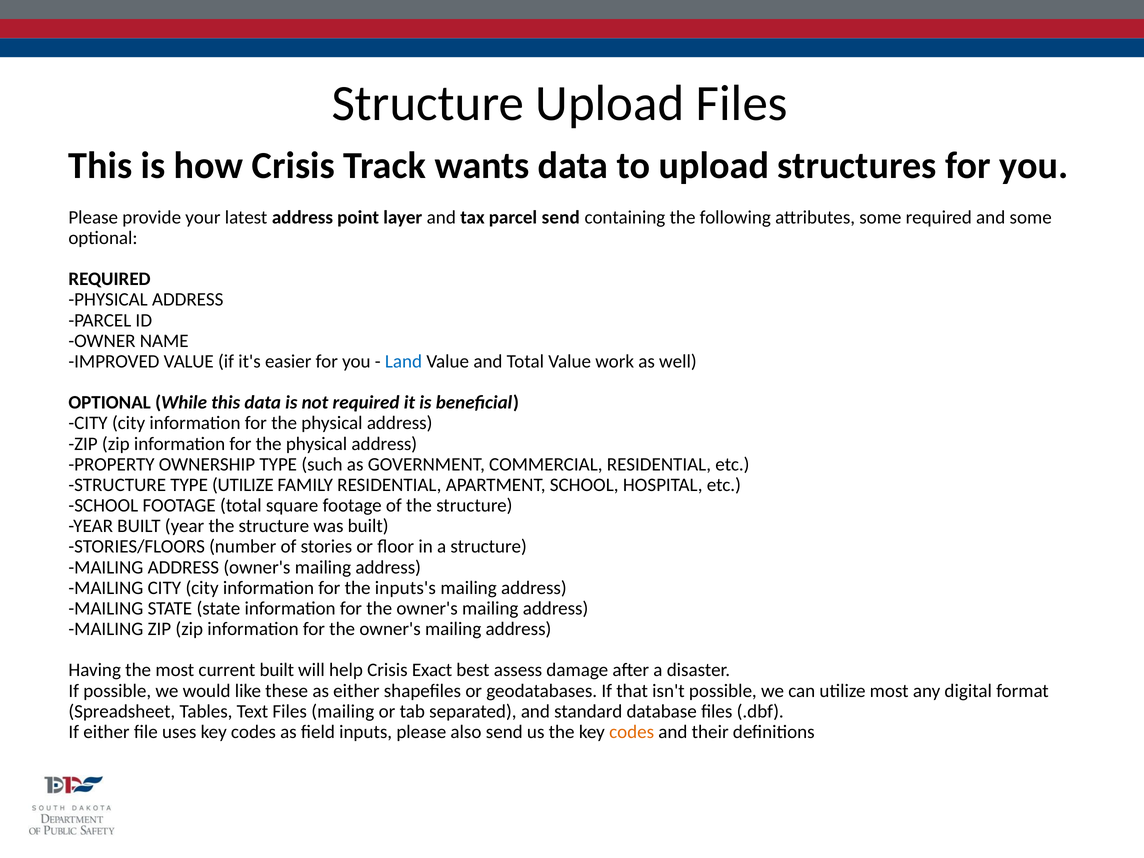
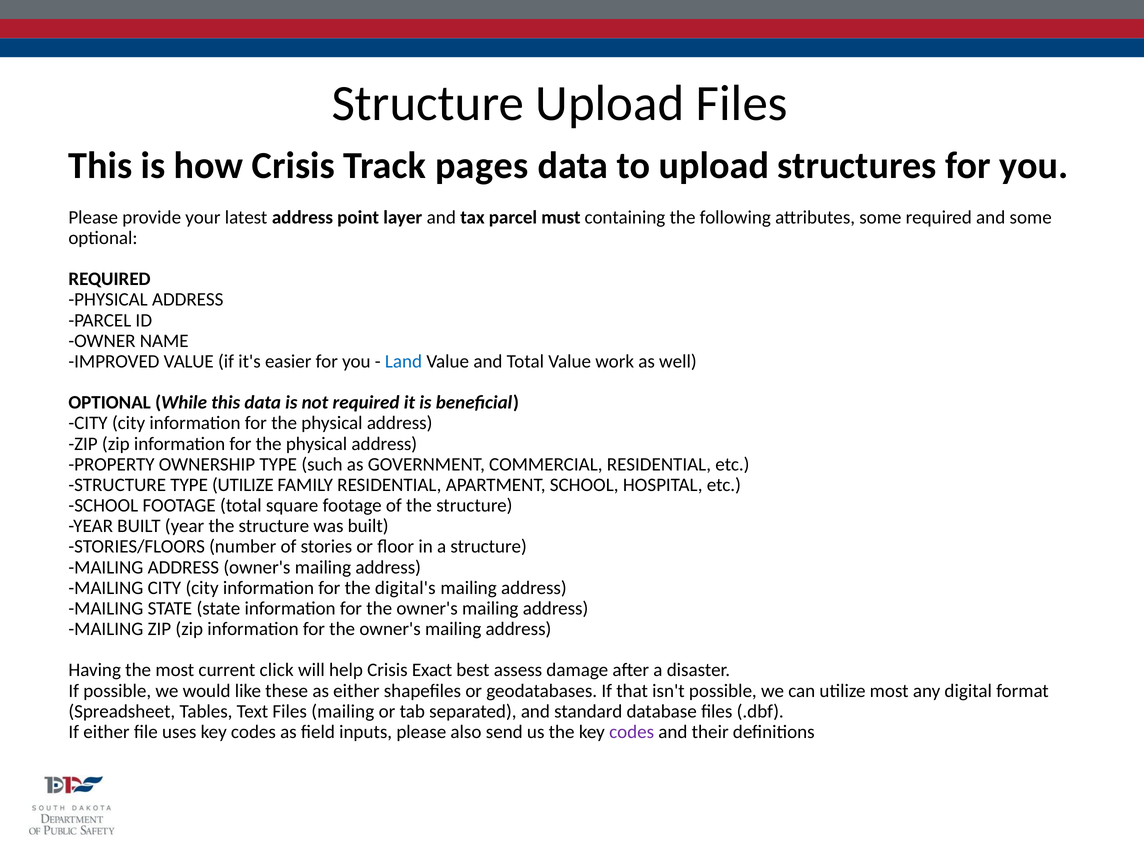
wants: wants -> pages (482, 166)
parcel send: send -> must (561, 217)
inputs's: inputs's -> digital's (405, 588)
current built: built -> click (277, 670)
codes colour: orange -> purple (632, 732)
